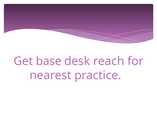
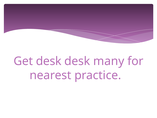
Get base: base -> desk (49, 61)
reach: reach -> many (109, 61)
